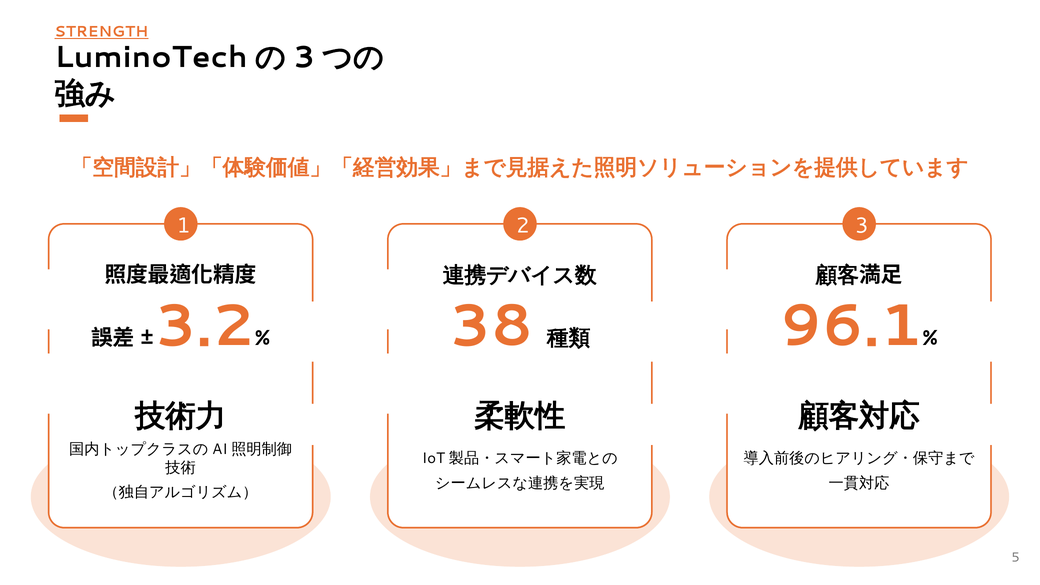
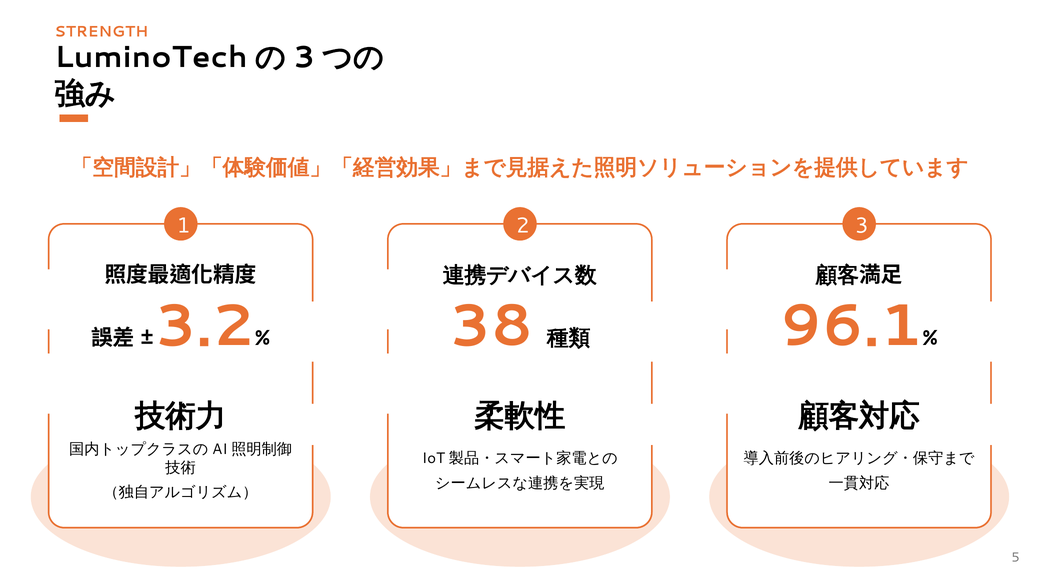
STRENGTH underline: present -> none (101, 32)
